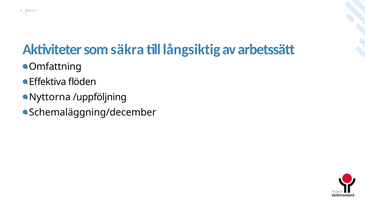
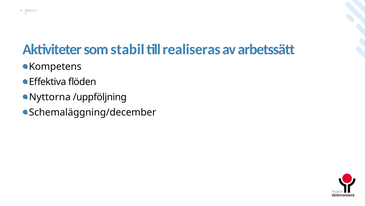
säkra: säkra -> stabil (128, 49)
långsiktig: långsiktig -> realiseras (192, 49)
Omfattning: Omfattning -> Kompetens (55, 66)
